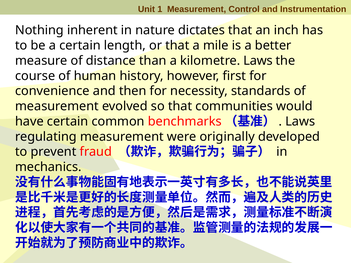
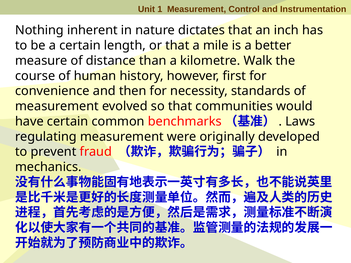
kilometre Laws: Laws -> Walk (258, 61)
